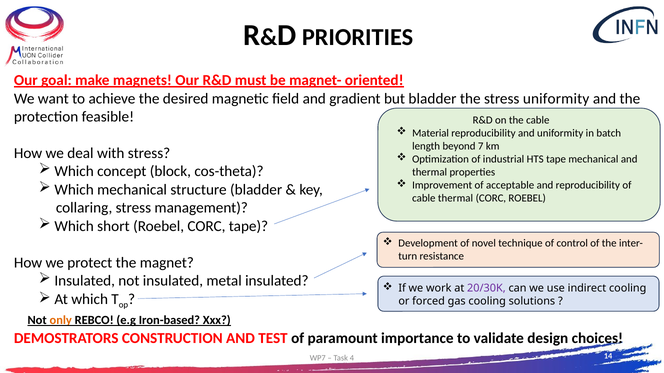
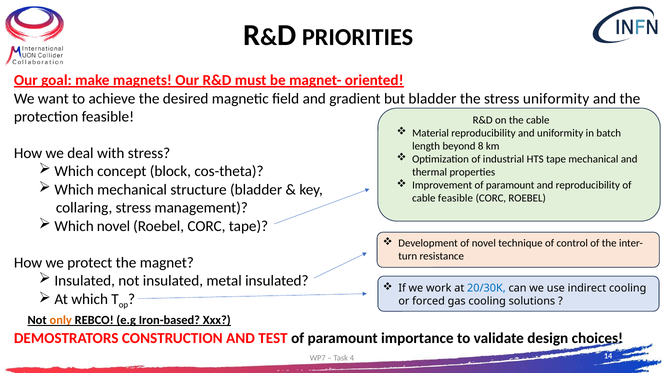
7: 7 -> 8 (481, 146)
Improvement of acceptable: acceptable -> paramount (510, 185)
cable thermal: thermal -> feasible (455, 198)
Which short: short -> novel (114, 226)
20/30K colour: purple -> blue (486, 289)
